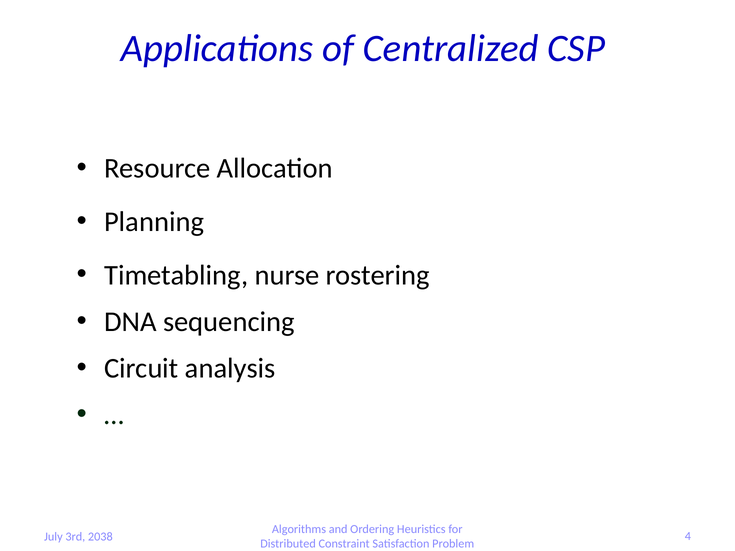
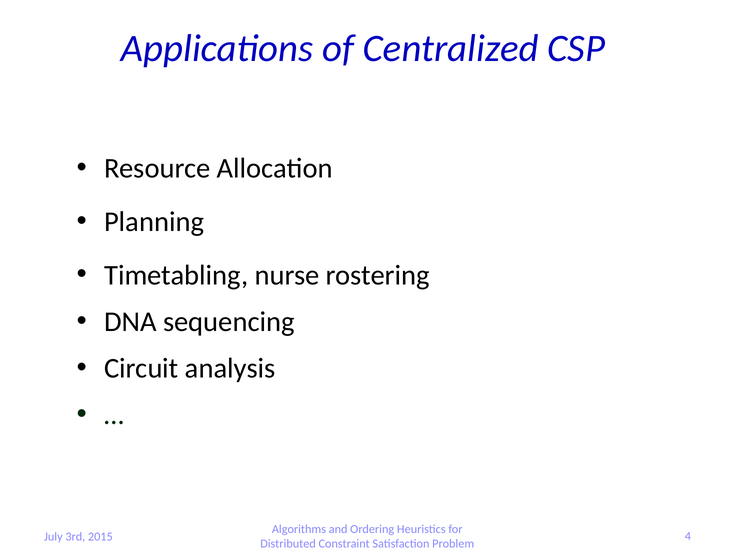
2038: 2038 -> 2015 (100, 537)
